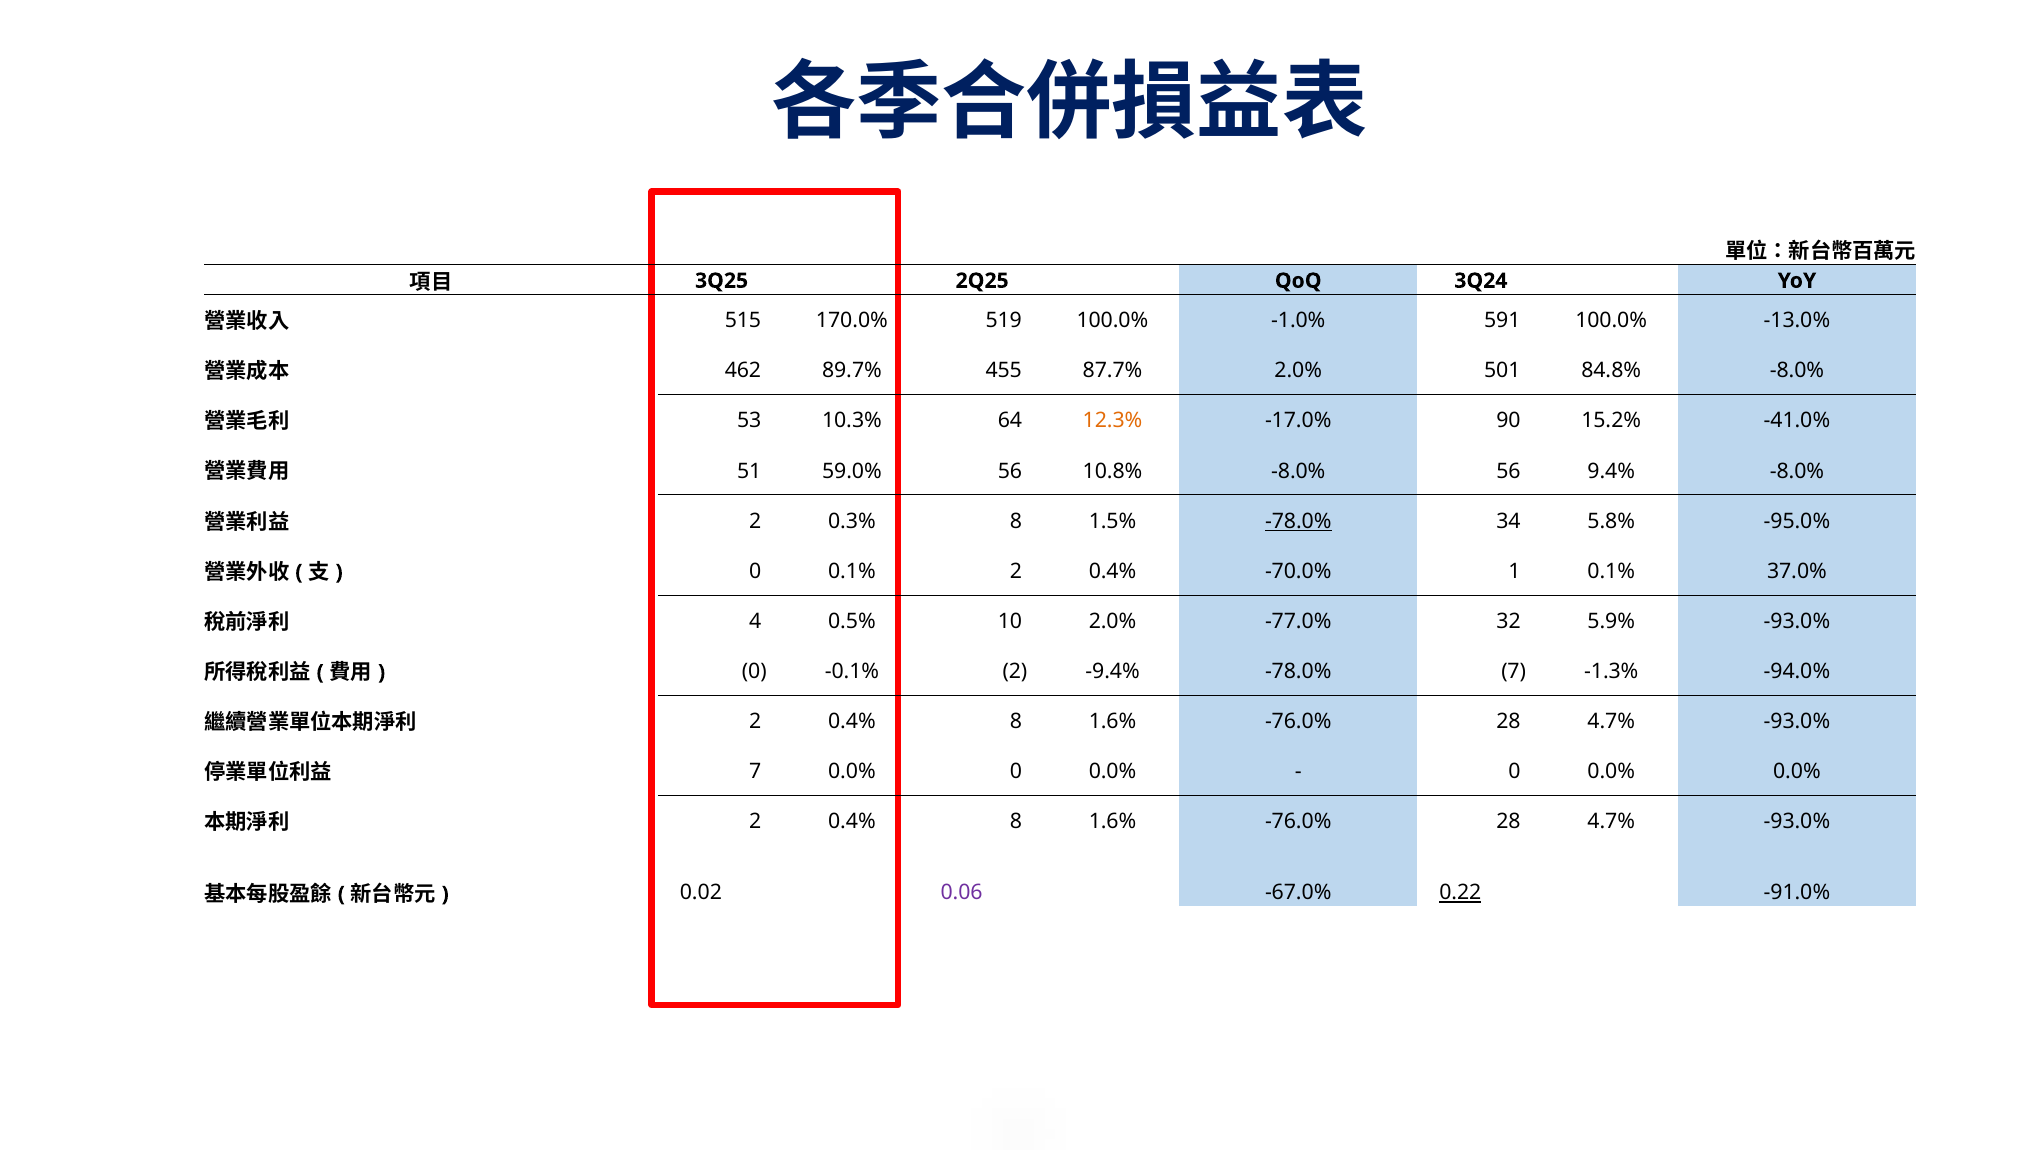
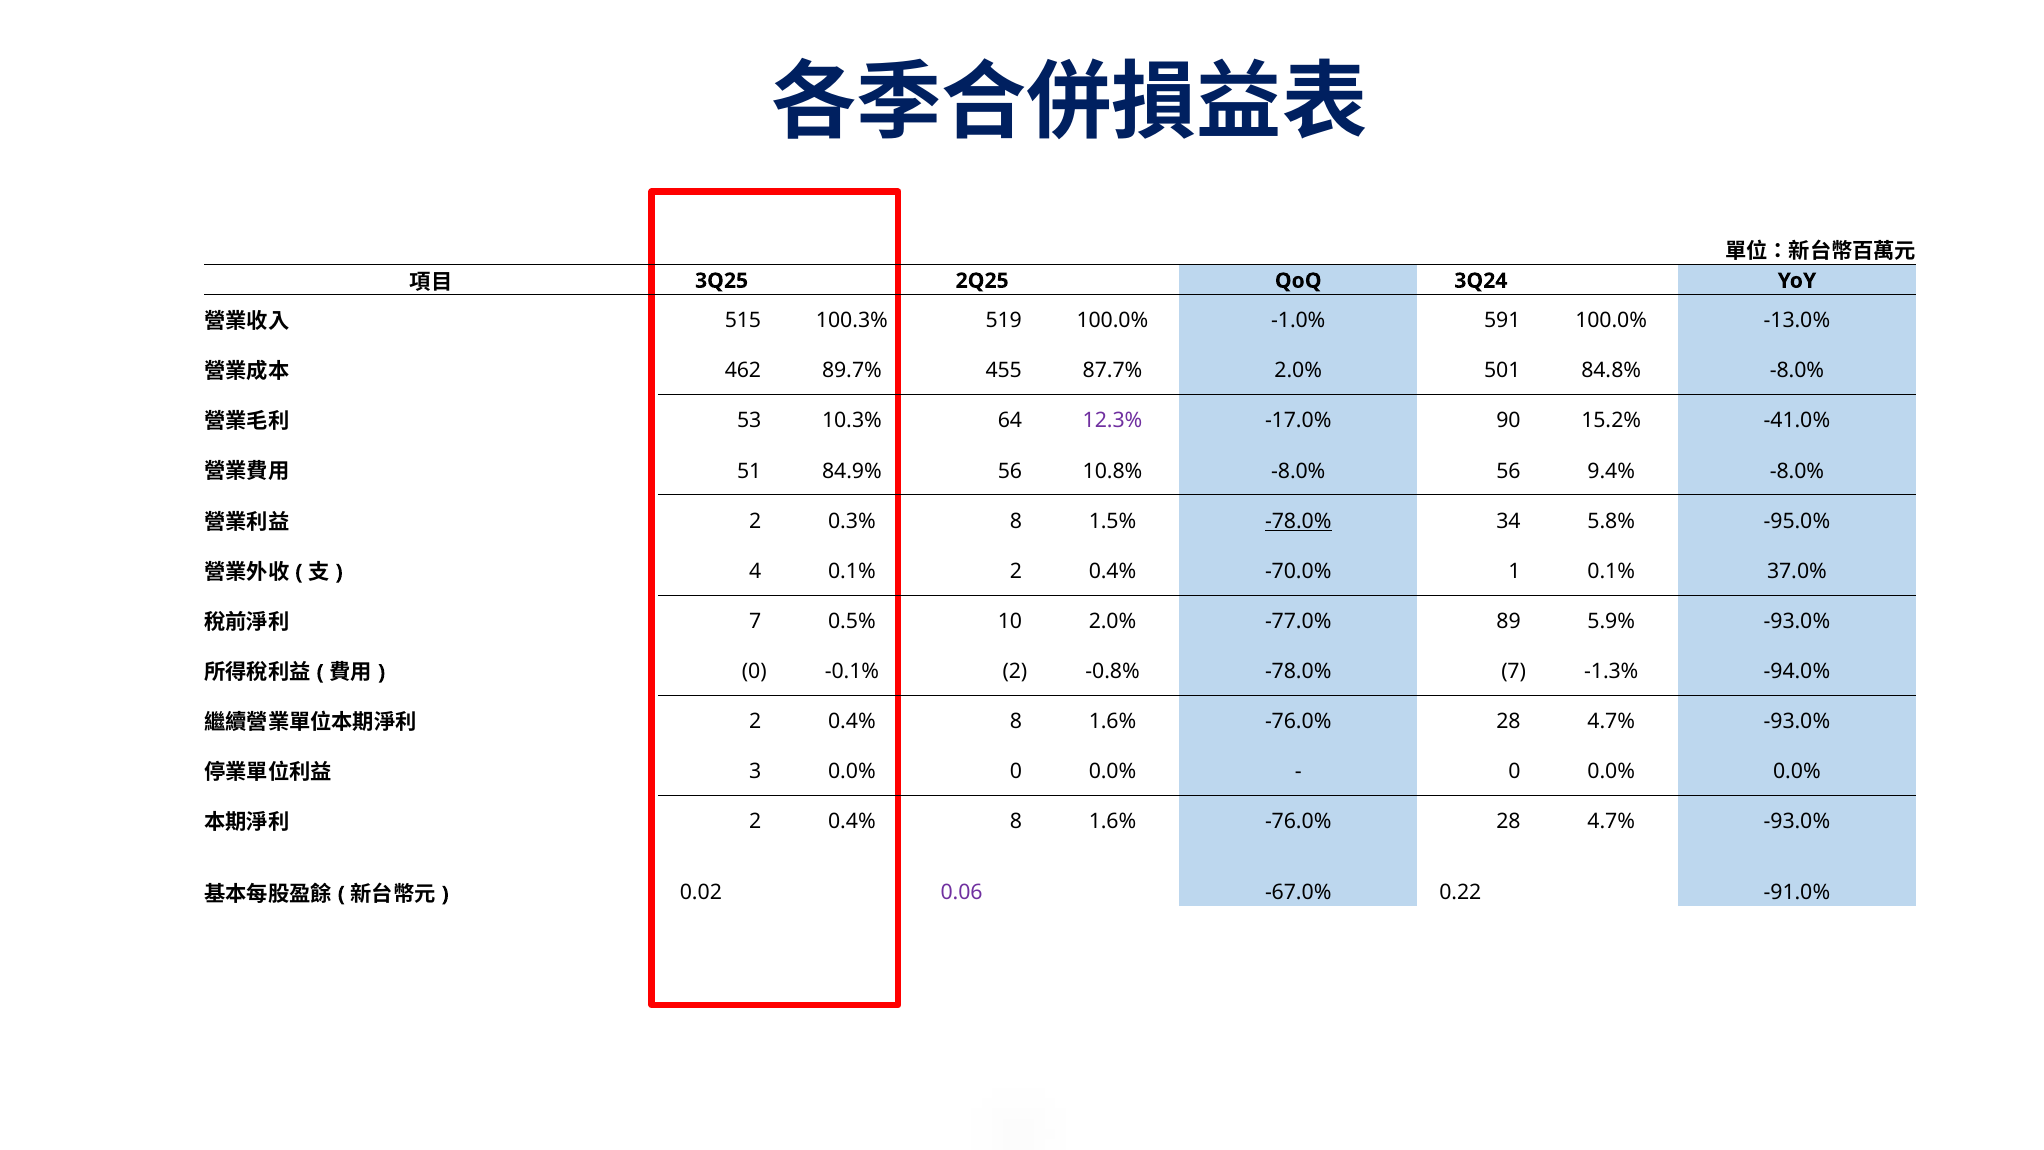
170.0%: 170.0% -> 100.3% (852, 321)
12.3% colour: orange -> purple (1113, 421)
59.0%: 59.0% -> 84.9% (852, 471)
0: 0 -> 4 (755, 571)
4: 4 -> 7 (755, 621)
32: 32 -> 89 (1509, 621)
-9.4%: -9.4% -> -0.8% (1113, 671)
7: 7 -> 3 (755, 771)
0.22 underline: present -> none (1460, 893)
